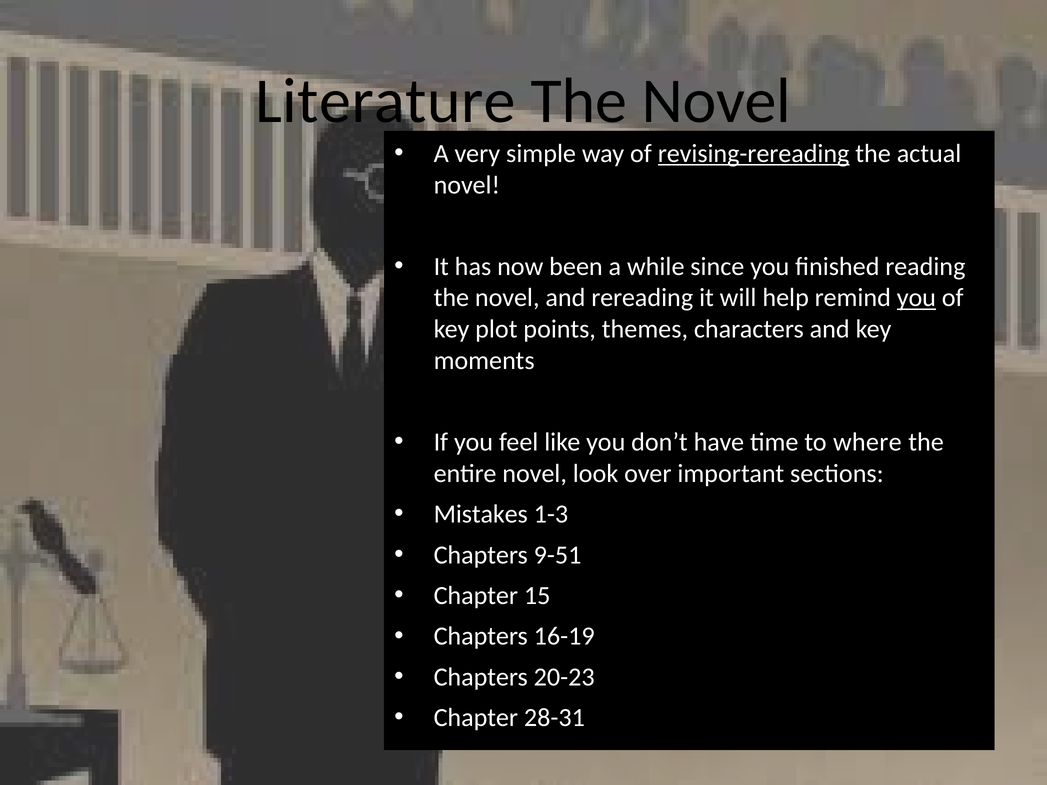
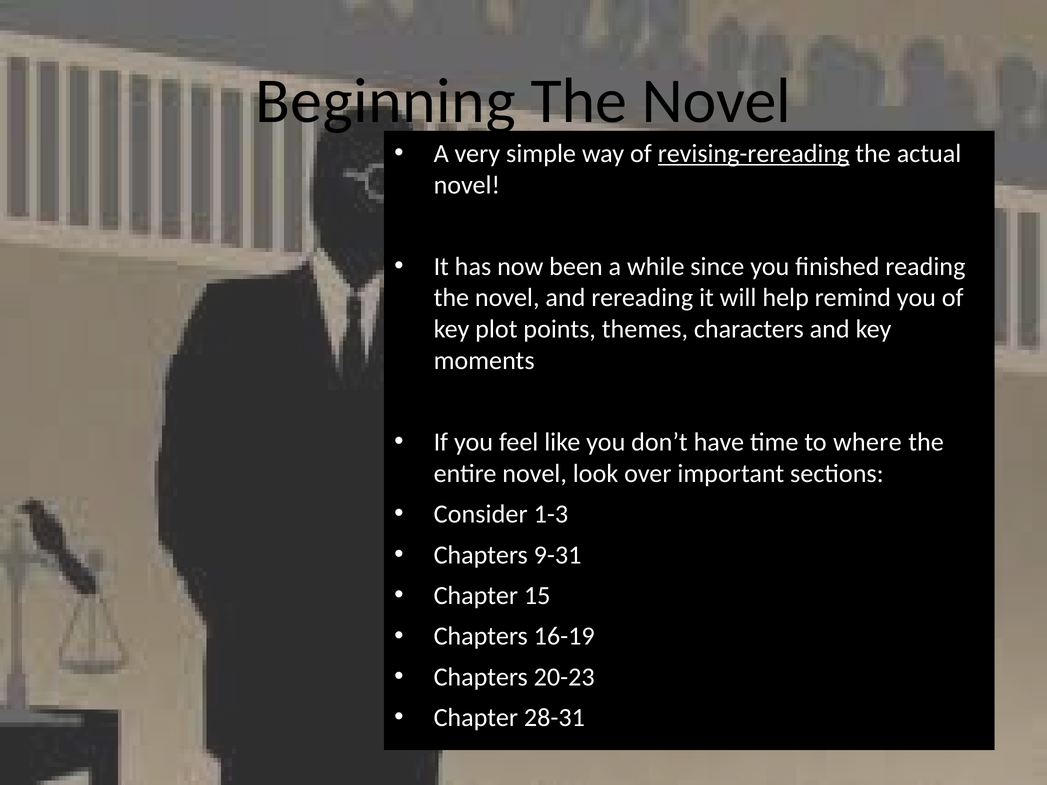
Literature: Literature -> Beginning (385, 101)
you underline: present -> none (916, 298)
Mistakes: Mistakes -> Consider (481, 514)
9-51: 9-51 -> 9-31 (558, 555)
